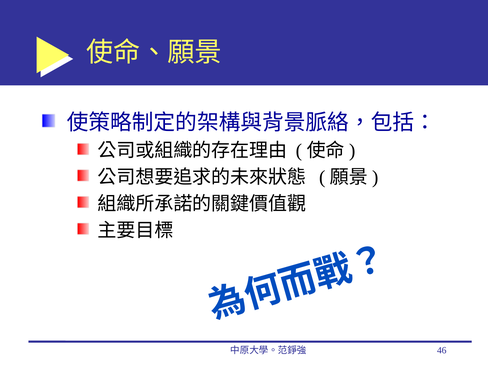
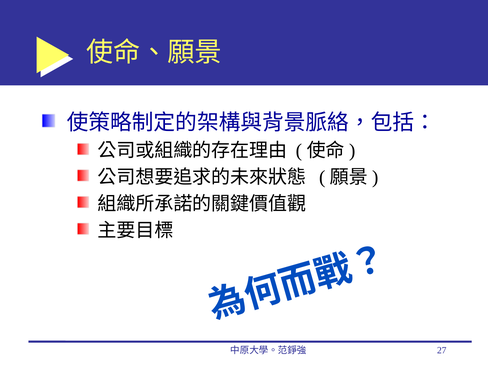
46: 46 -> 27 (442, 350)
